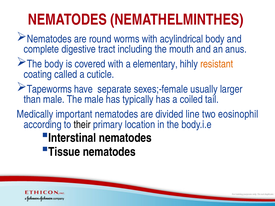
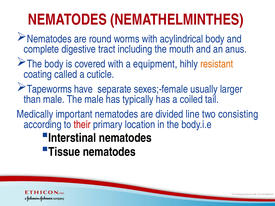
elementary: elementary -> equipment (155, 64)
eosinophil: eosinophil -> consisting (238, 114)
their colour: black -> red (82, 125)
